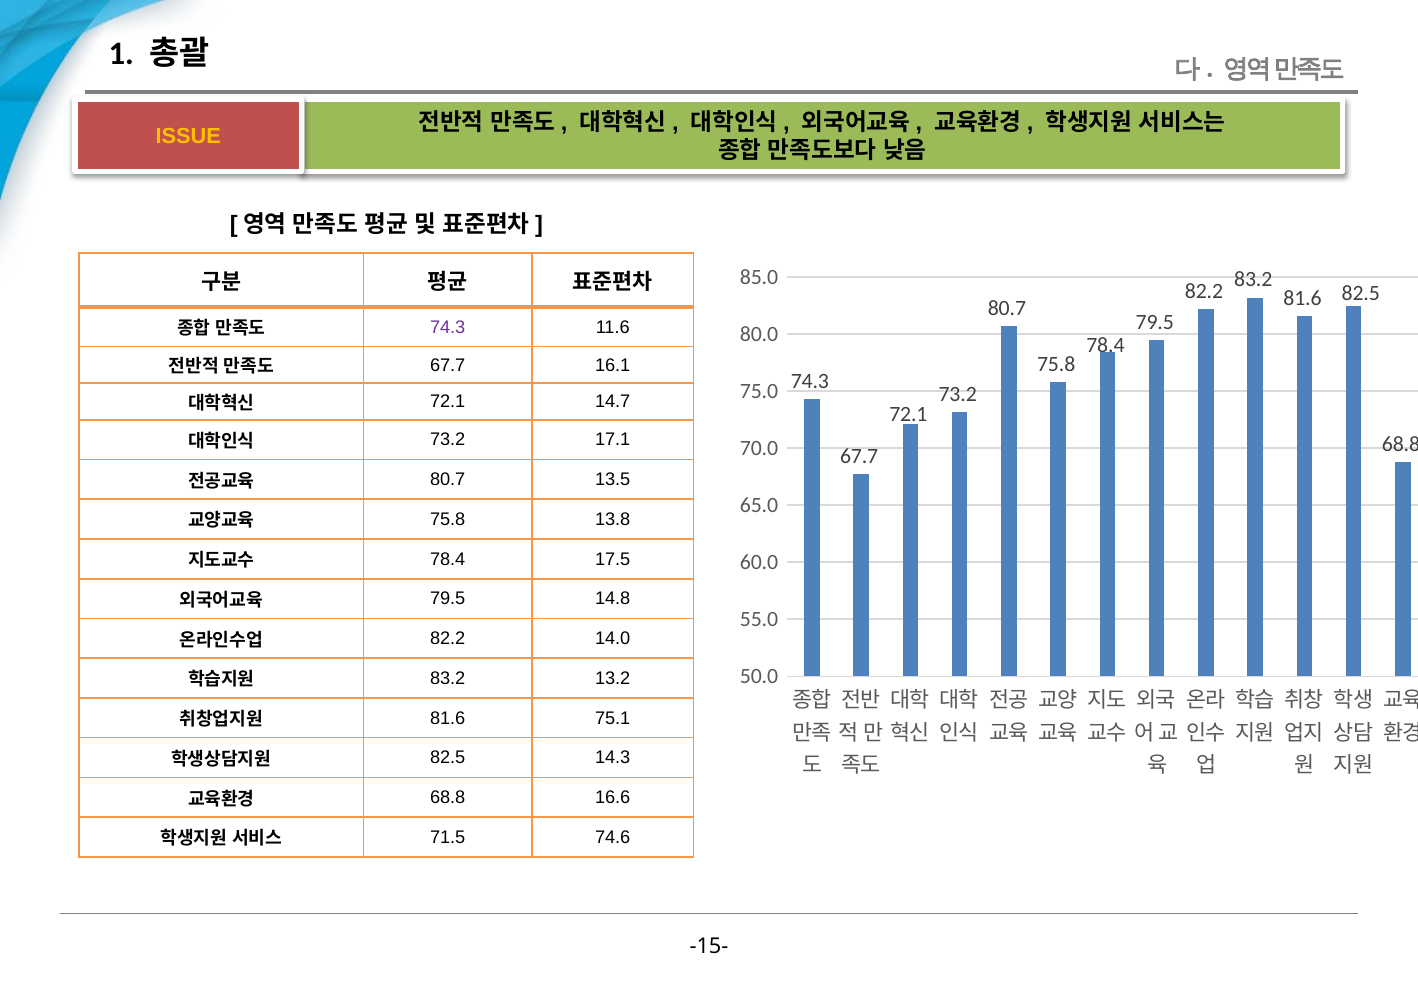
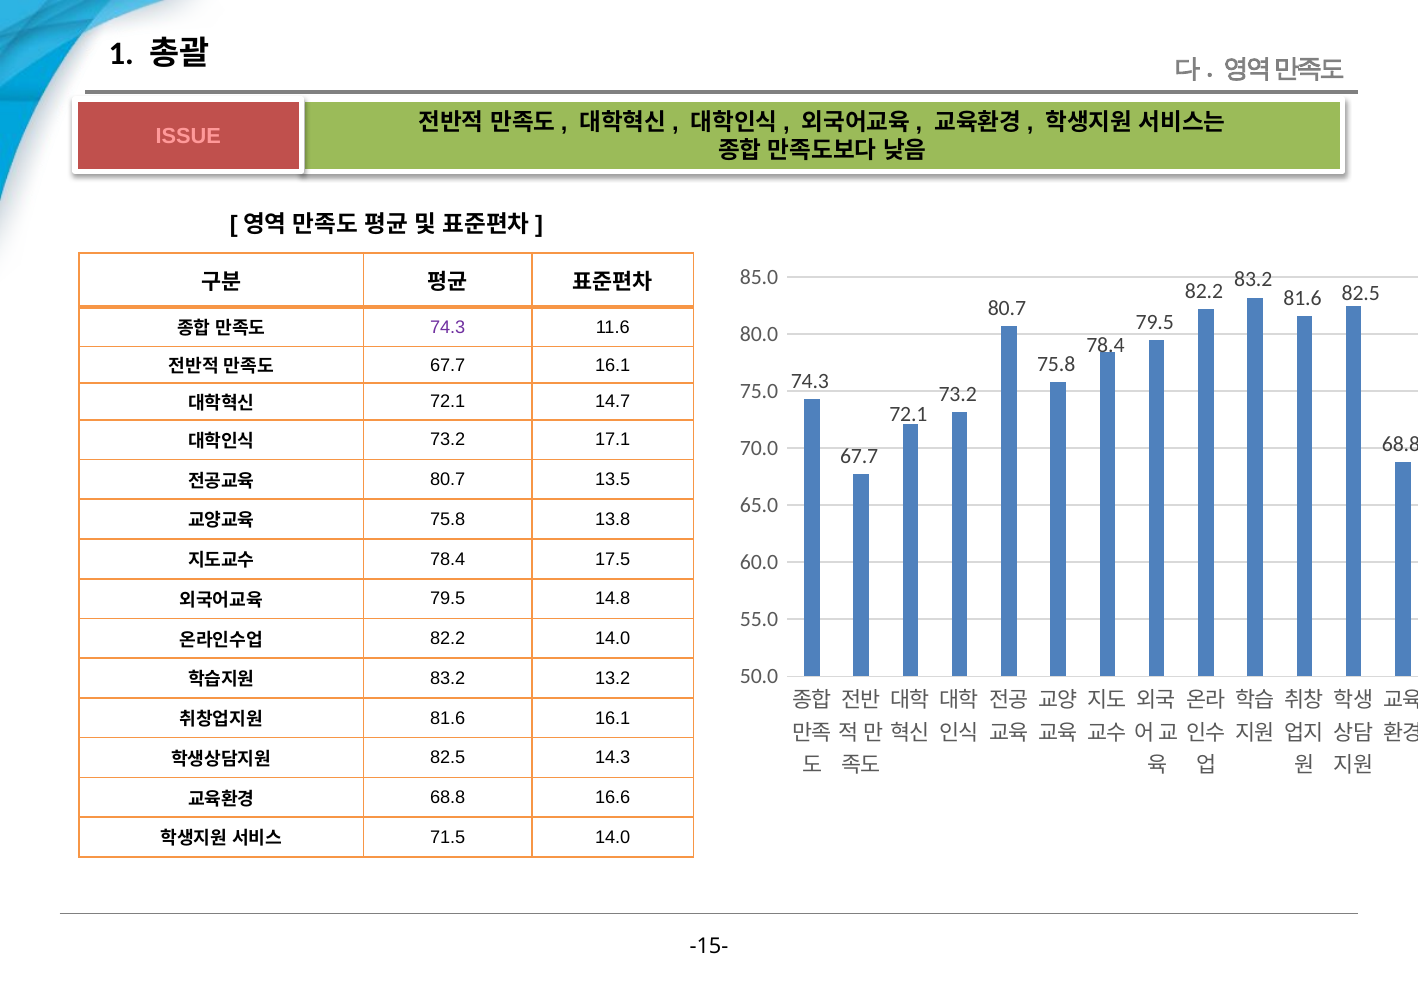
ISSUE colour: yellow -> pink (188, 137)
81.6 75.1: 75.1 -> 16.1 (613, 718)
71.5 74.6: 74.6 -> 14.0 (613, 837)
